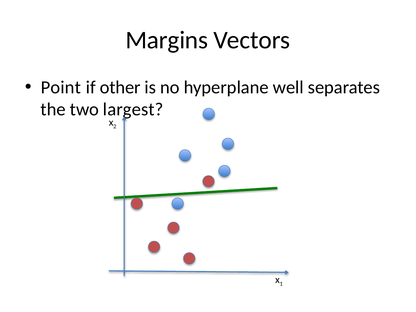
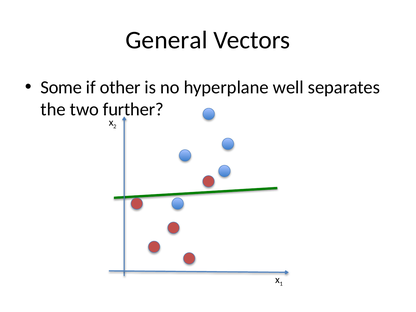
Margins: Margins -> General (167, 40)
Point: Point -> Some (61, 87)
largest: largest -> further (133, 109)
